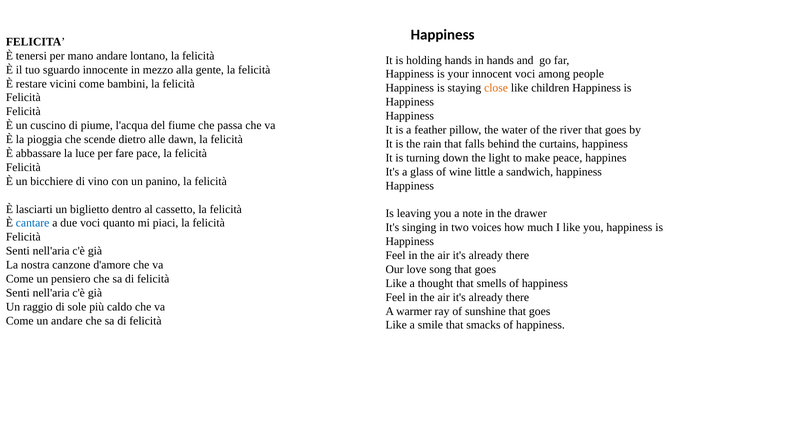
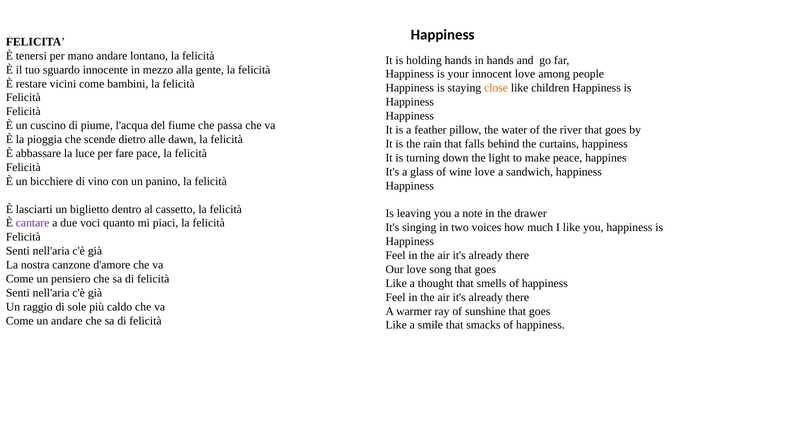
innocent voci: voci -> love (525, 74)
wine little: little -> love (485, 172)
cantare colour: blue -> purple (33, 223)
